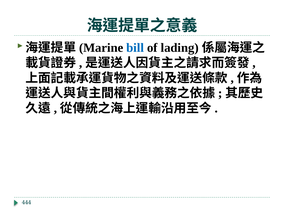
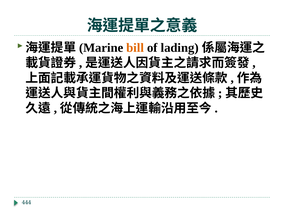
bill colour: blue -> orange (135, 48)
